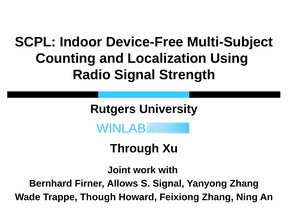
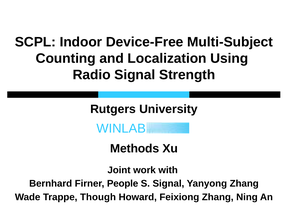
Through: Through -> Methods (135, 149)
Allows: Allows -> People (123, 184)
